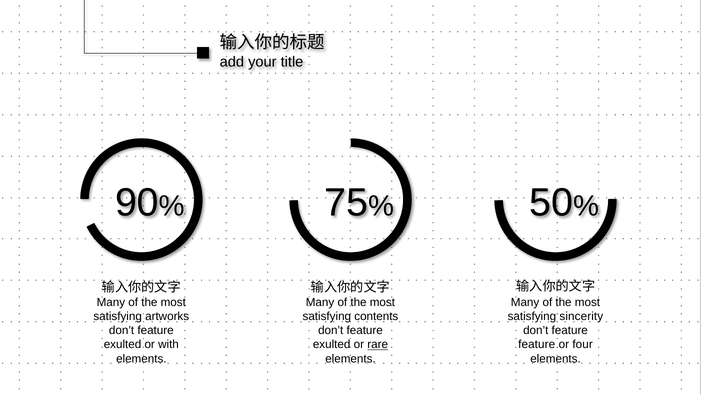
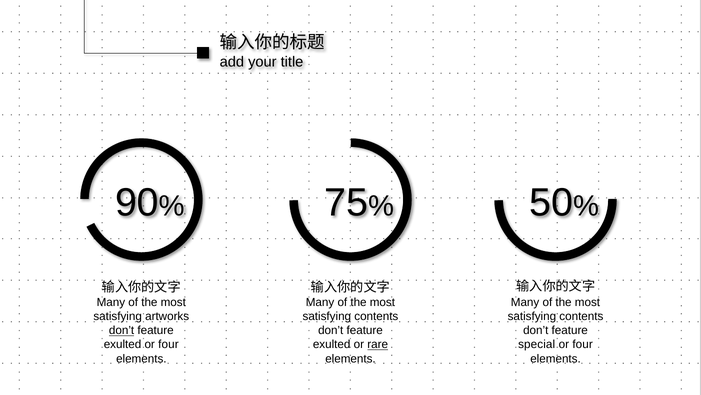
sincerity: sincerity -> contents (581, 316)
don’t underline: none -> present (122, 330)
exulted or with: with -> four (168, 344)
feature: feature -> special (537, 344)
